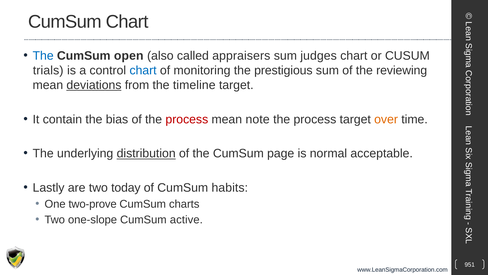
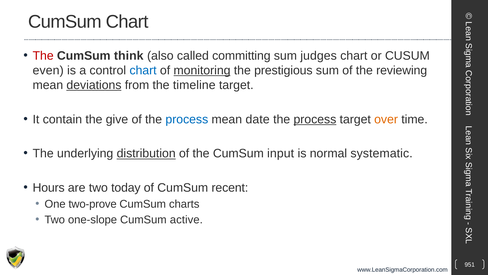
The colour: blue -> red (43, 56)
open: open -> think (129, 56)
appraisers: appraisers -> committing (241, 56)
trials: trials -> even (48, 70)
monitoring underline: none -> present (202, 70)
bias: bias -> give (117, 119)
process colour: red -> blue (187, 119)
note: note -> date (258, 119)
process underline: none -> present (315, 119)
page: page -> input (281, 153)
acceptable: acceptable -> systematic (382, 153)
Lastly: Lastly -> Hours (49, 187)
habits: habits -> recent (230, 187)
